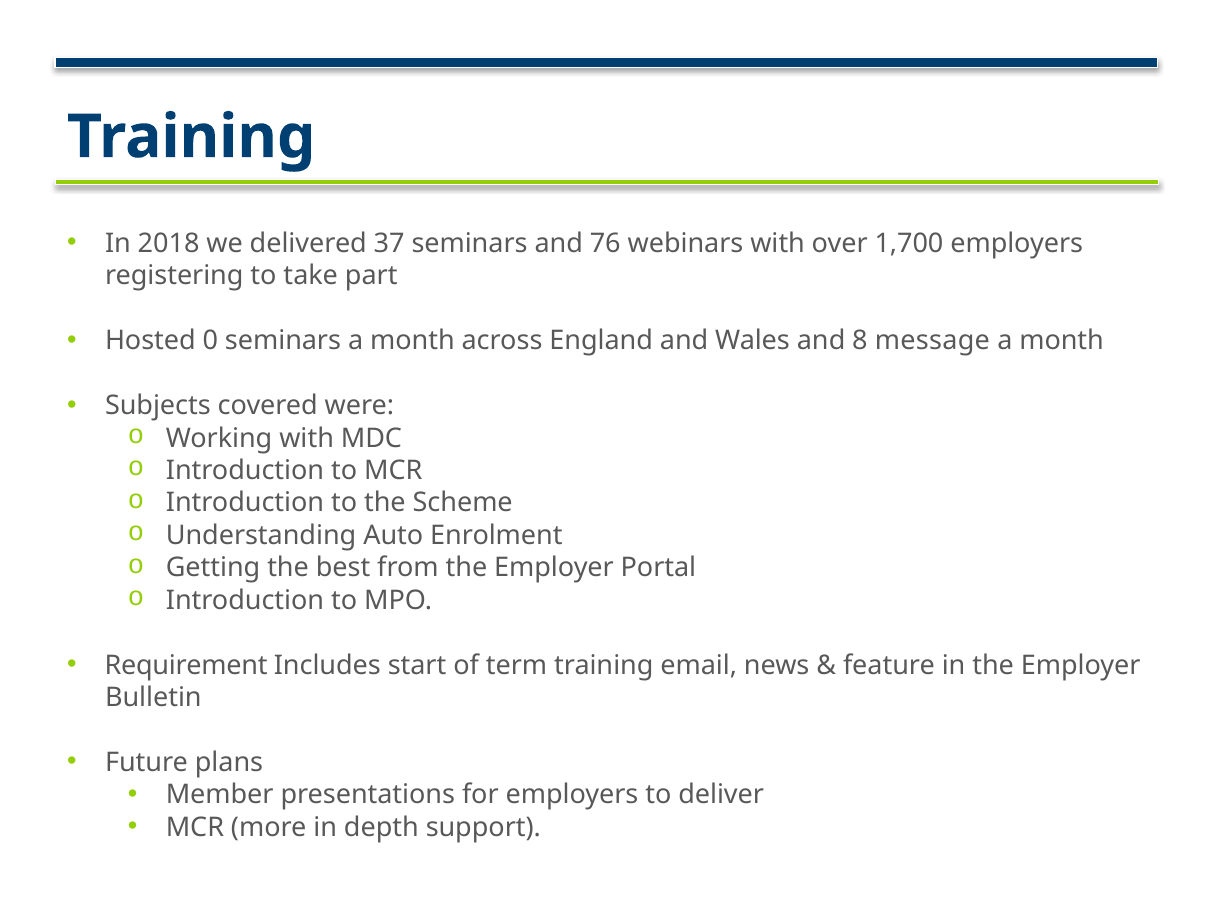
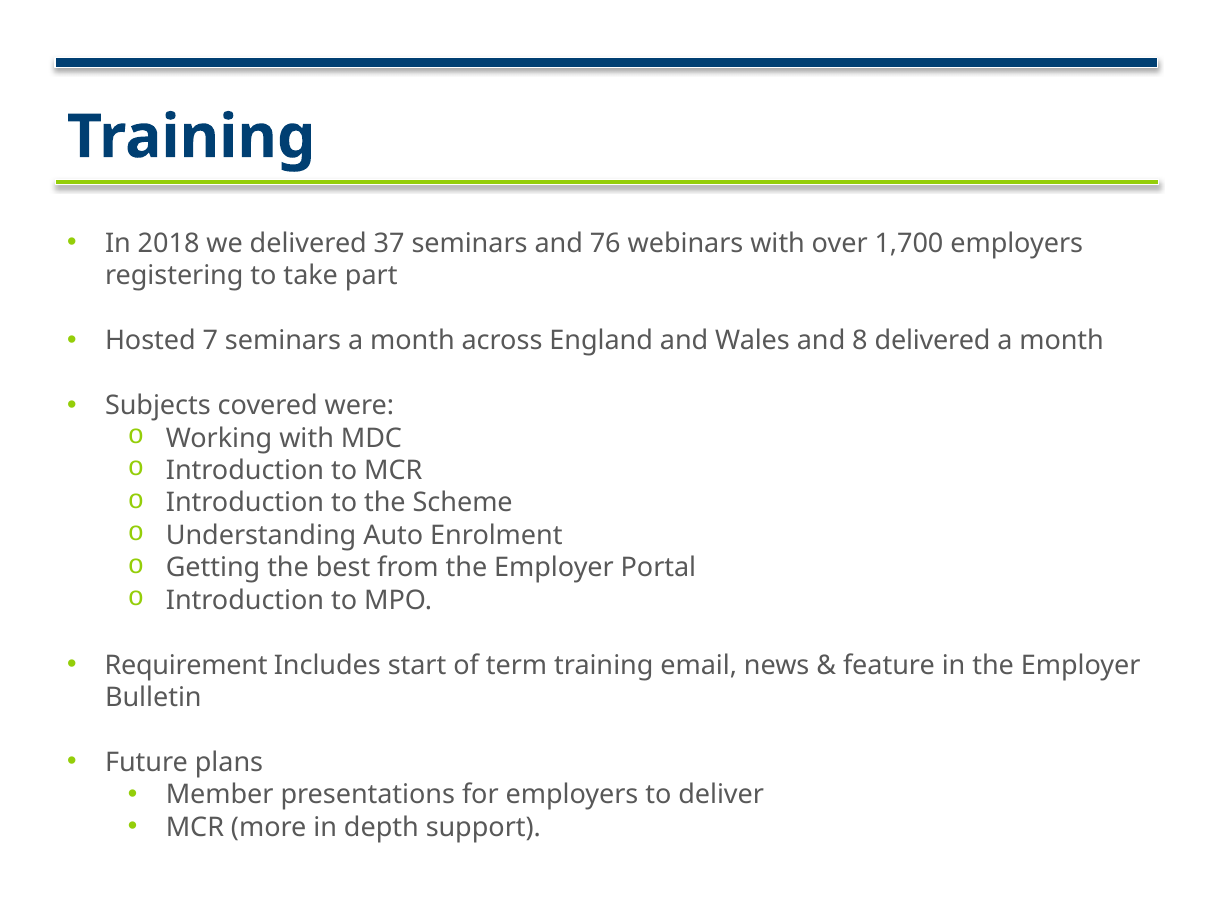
0: 0 -> 7 (210, 341)
8 message: message -> delivered (933, 341)
